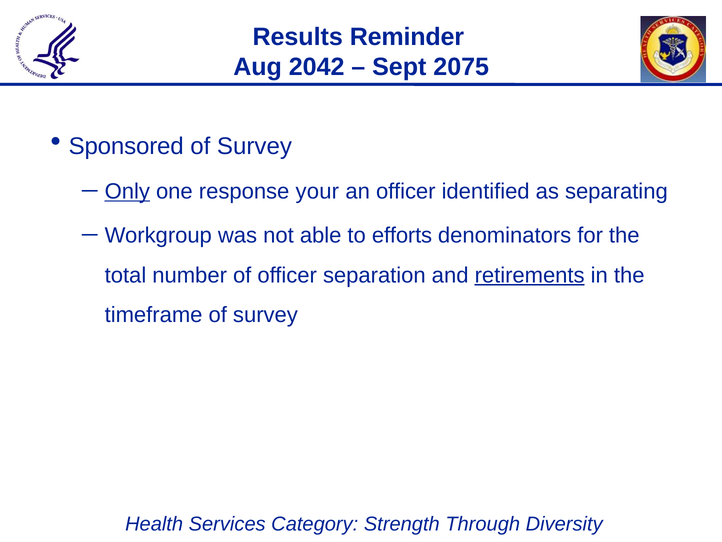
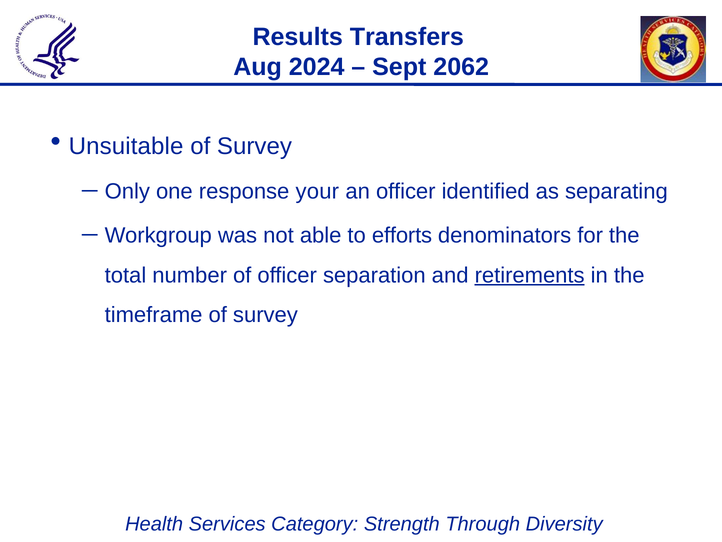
Reminder: Reminder -> Transfers (407, 37)
2042: 2042 -> 2024 (317, 67)
2075: 2075 -> 2062 (461, 67)
Sponsored: Sponsored -> Unsuitable (126, 146)
Only underline: present -> none (127, 191)
